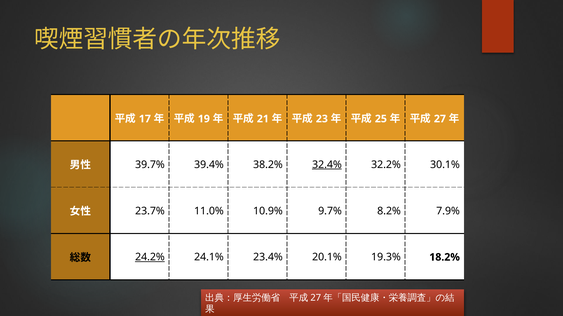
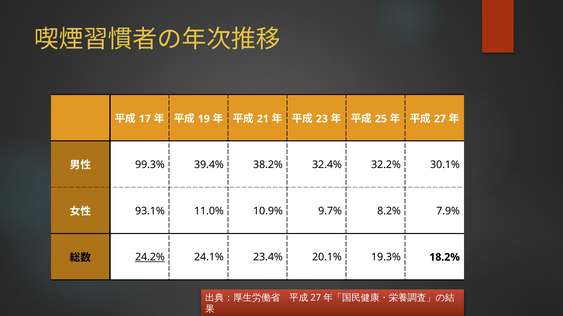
39.7%: 39.7% -> 99.3% (150, 165)
32.4% underline: present -> none (327, 165)
23.7%: 23.7% -> 93.1% (150, 211)
